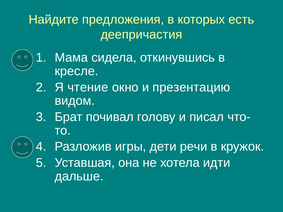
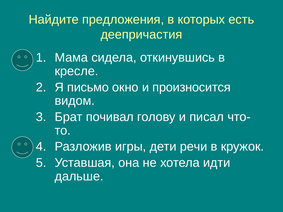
чтение: чтение -> письмо (88, 87)
презентацию: презентацию -> произносится (191, 87)
